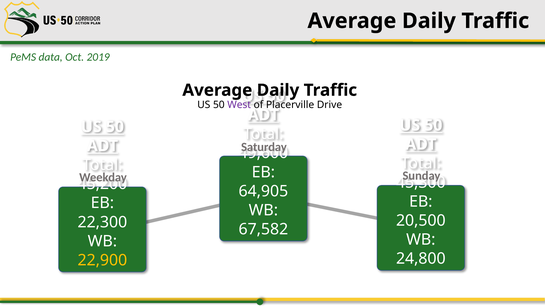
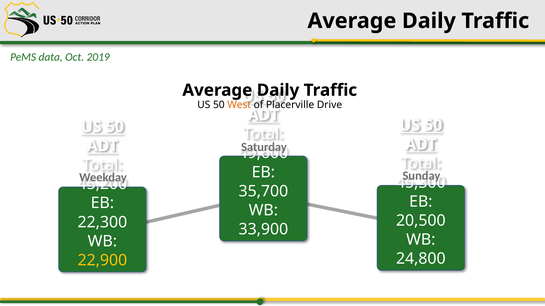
West colour: purple -> orange (239, 105)
64,905: 64,905 -> 35,700 (263, 192)
67,582: 67,582 -> 33,900 (263, 230)
